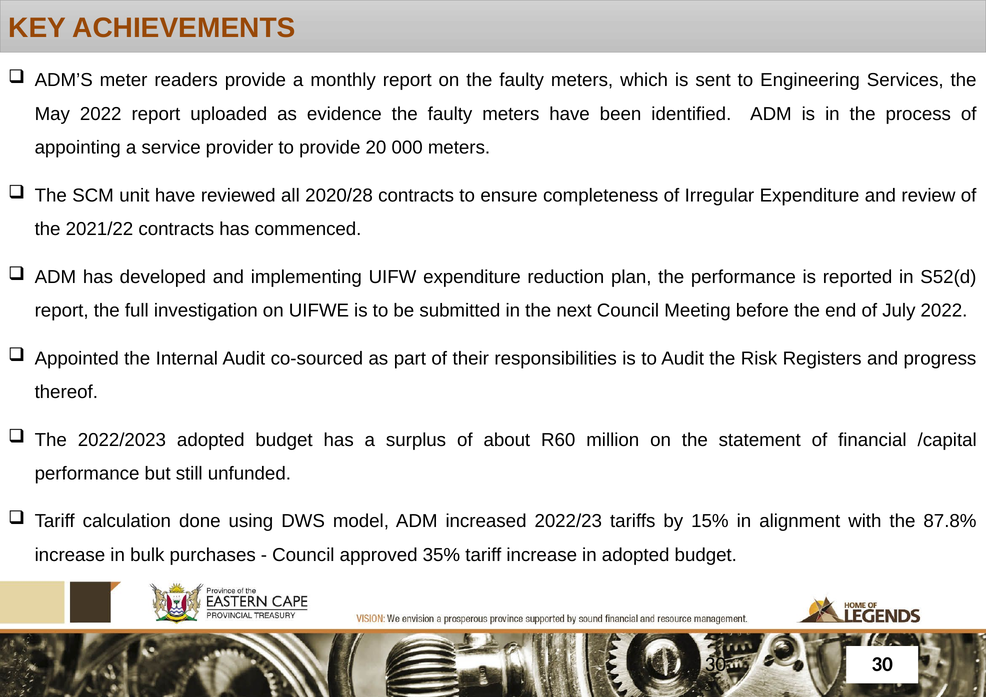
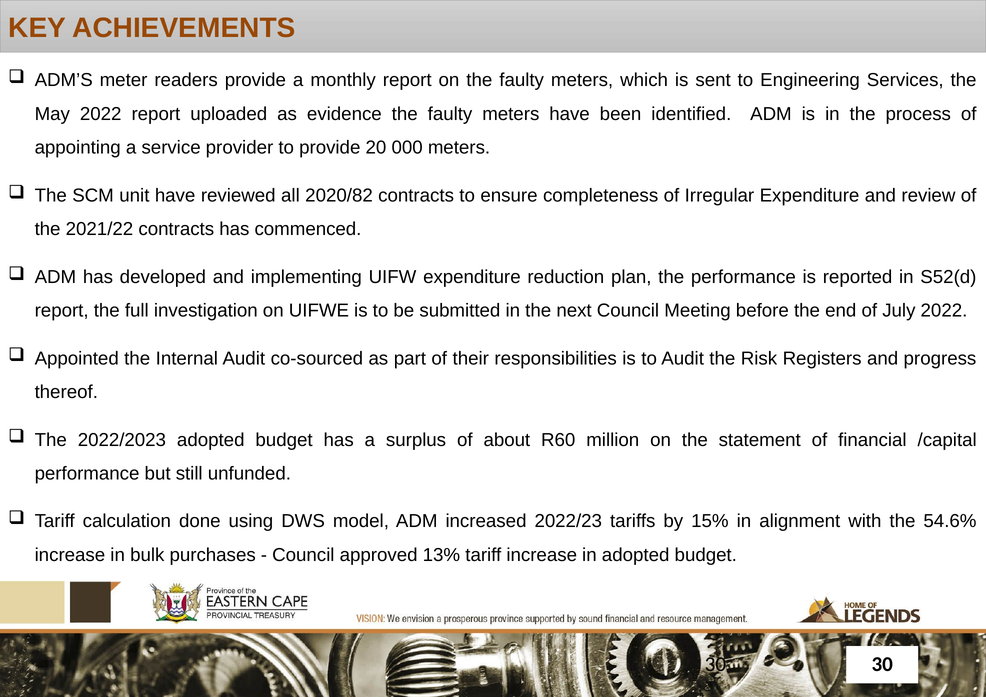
2020/28: 2020/28 -> 2020/82 (339, 196)
87.8%: 87.8% -> 54.6% (950, 521)
35%: 35% -> 13% (441, 555)
